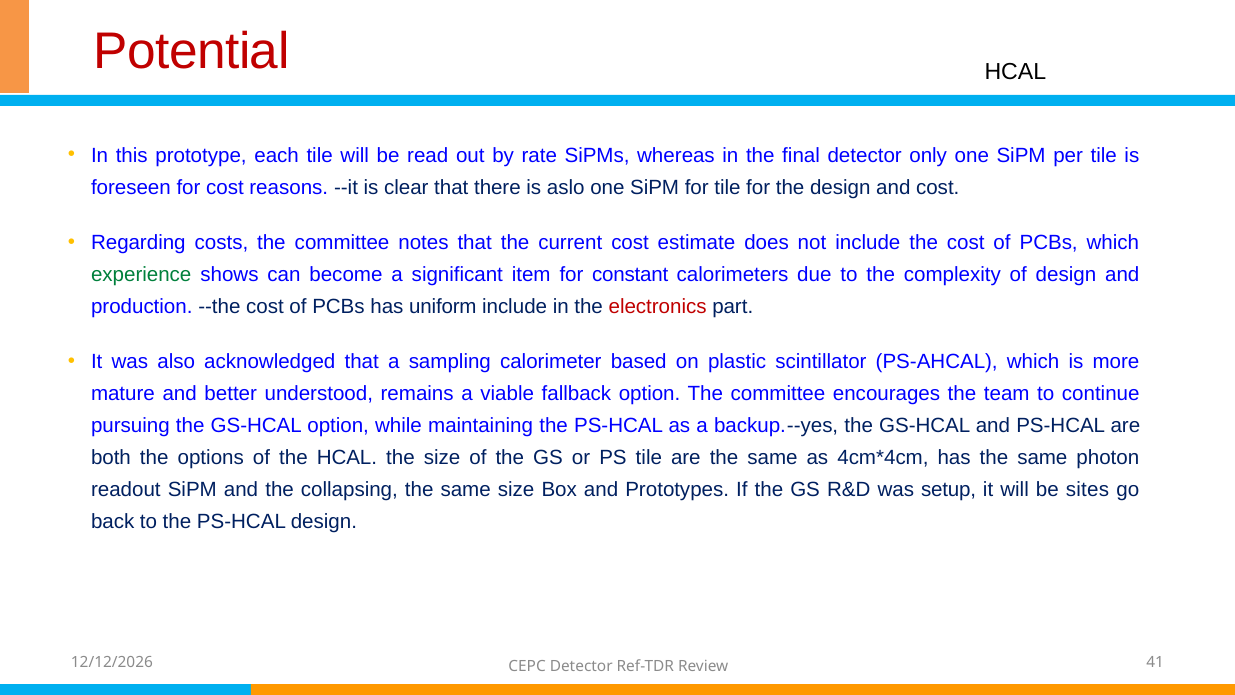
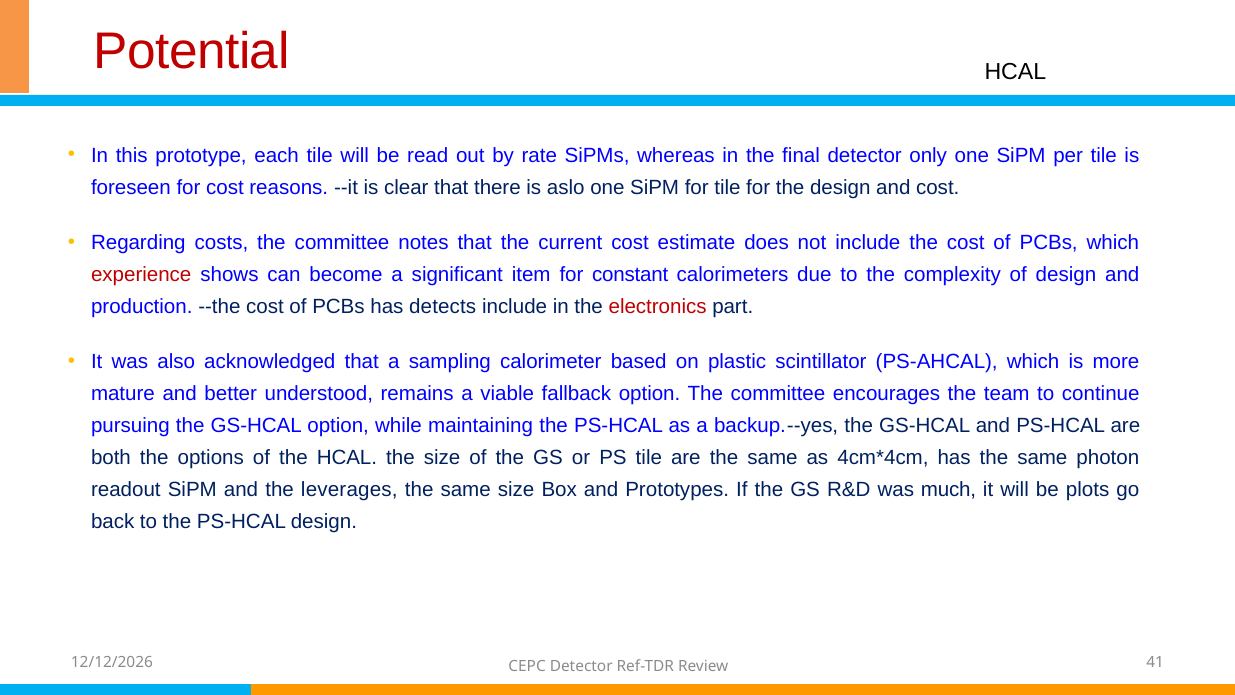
experience colour: green -> red (141, 274)
uniform: uniform -> detects (443, 306)
collapsing: collapsing -> leverages (349, 490)
setup: setup -> much (949, 490)
sites: sites -> plots (1088, 490)
